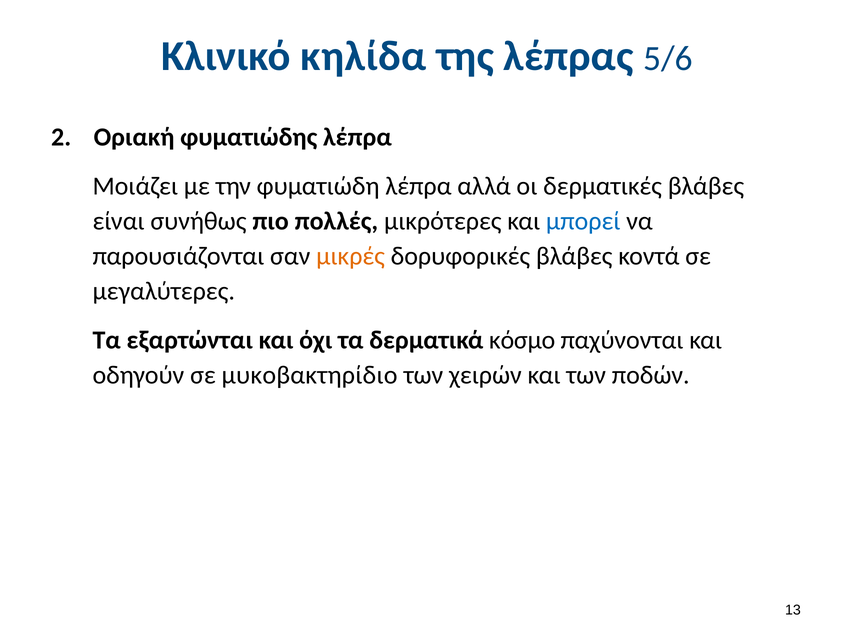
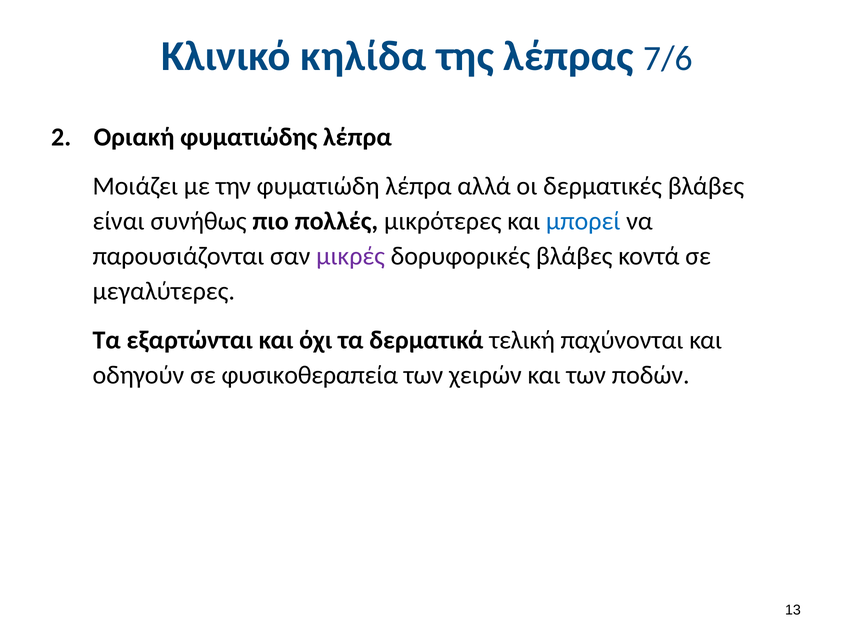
5/6: 5/6 -> 7/6 (668, 58)
μικρές colour: orange -> purple (351, 256)
κόσμο: κόσμο -> τελική (522, 340)
μυκοβακτηρίδιο: μυκοβακτηρίδιο -> φυσικοθεραπεία (310, 375)
